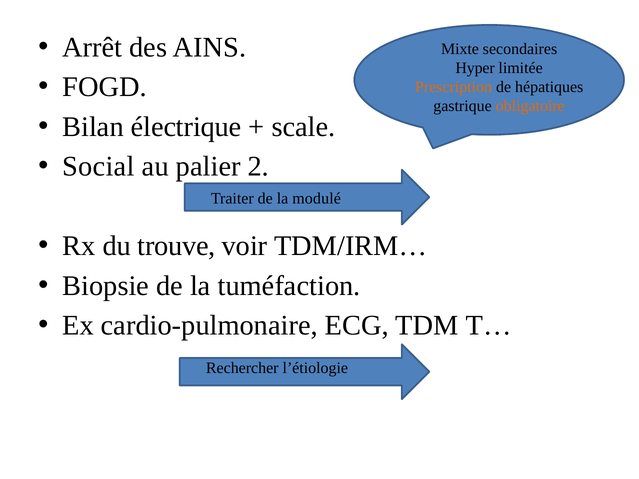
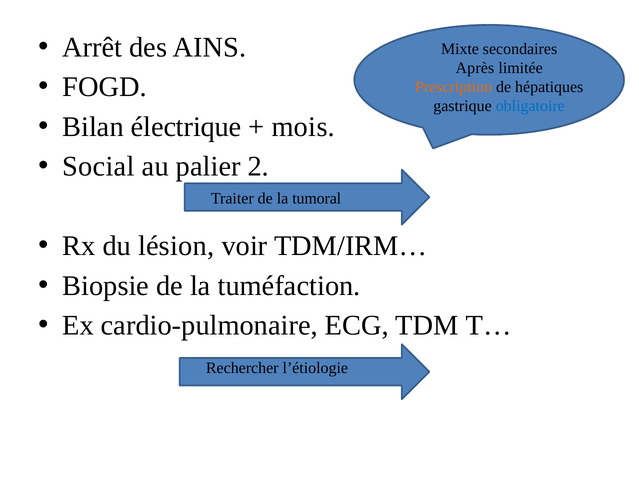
Hyper: Hyper -> Après (475, 68)
obligatoire colour: orange -> blue (530, 106)
scale: scale -> mois (303, 127)
modulé: modulé -> tumoral (317, 199)
trouve: trouve -> lésion (176, 246)
